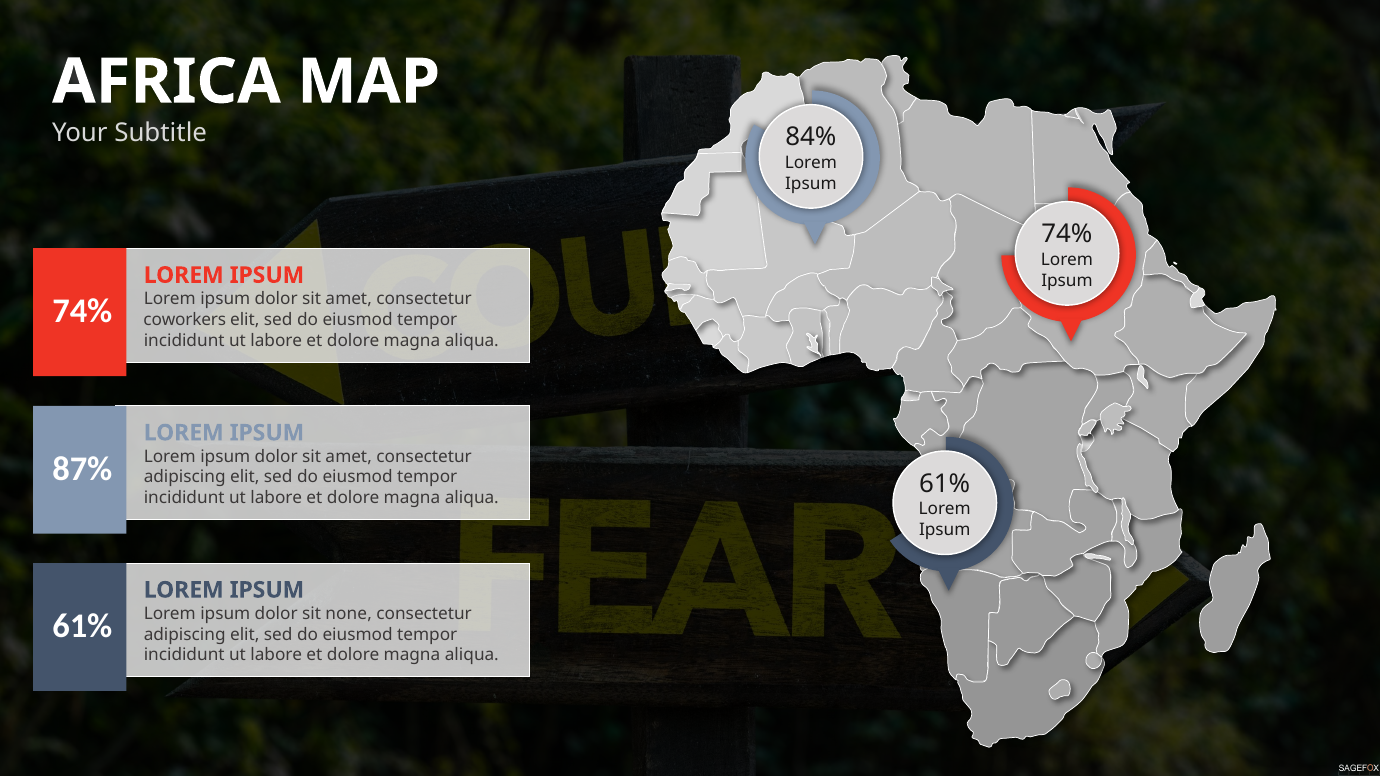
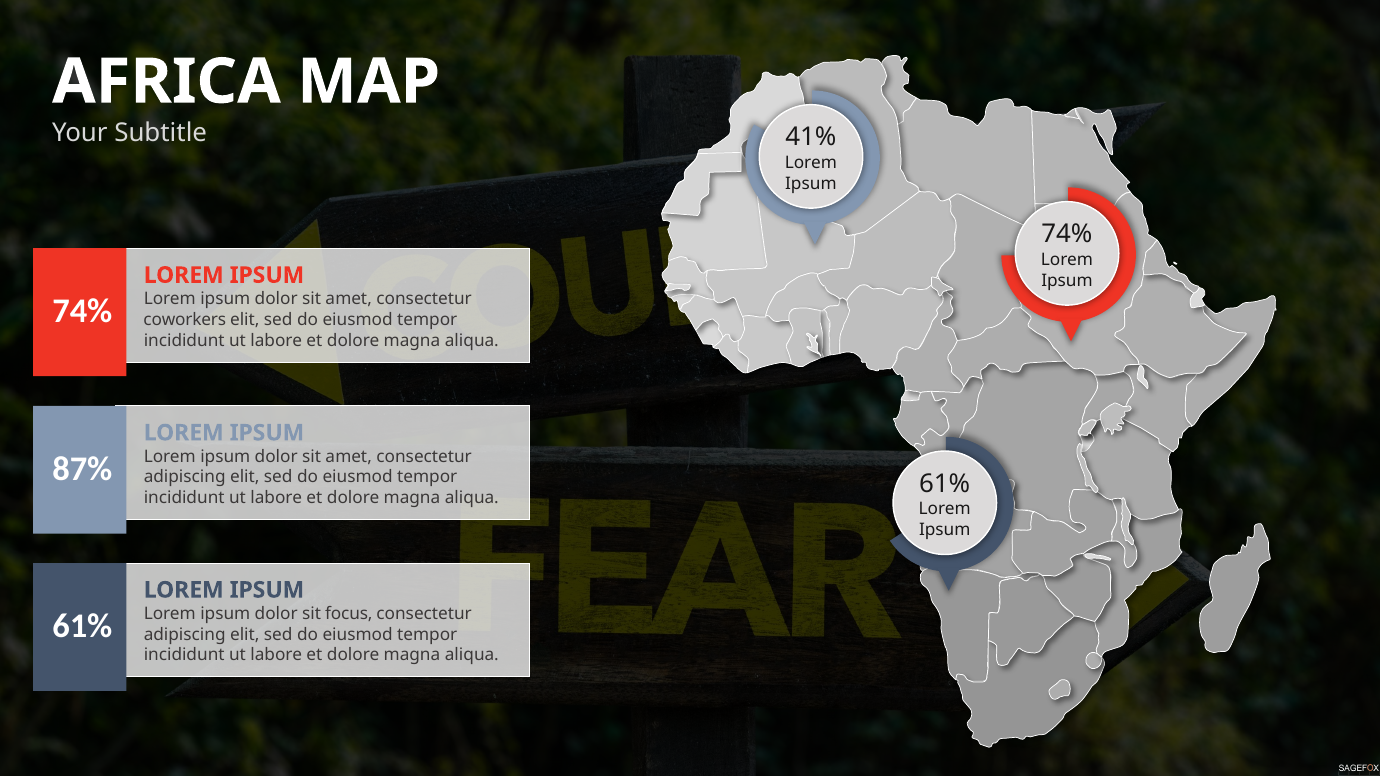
84%: 84% -> 41% (811, 138)
none: none -> focus (349, 614)
